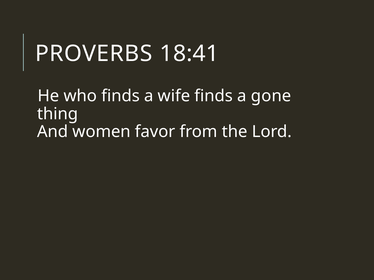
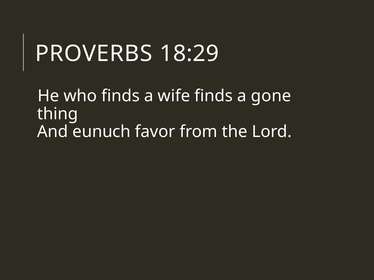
18:41: 18:41 -> 18:29 (189, 54)
women: women -> eunuch (102, 132)
